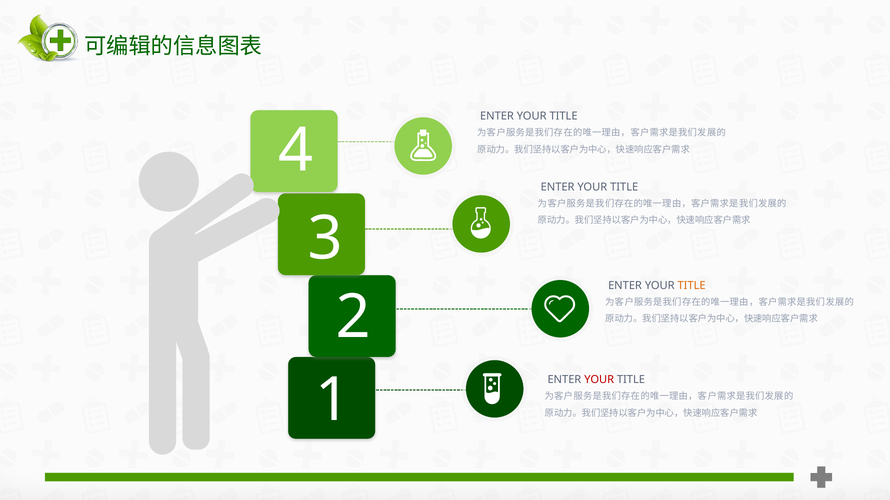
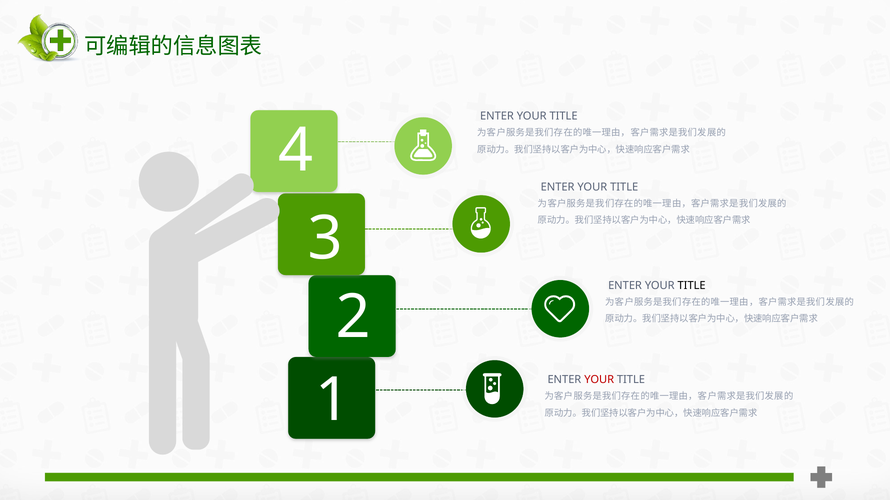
TITLE colour: orange -> black (692, 286)
